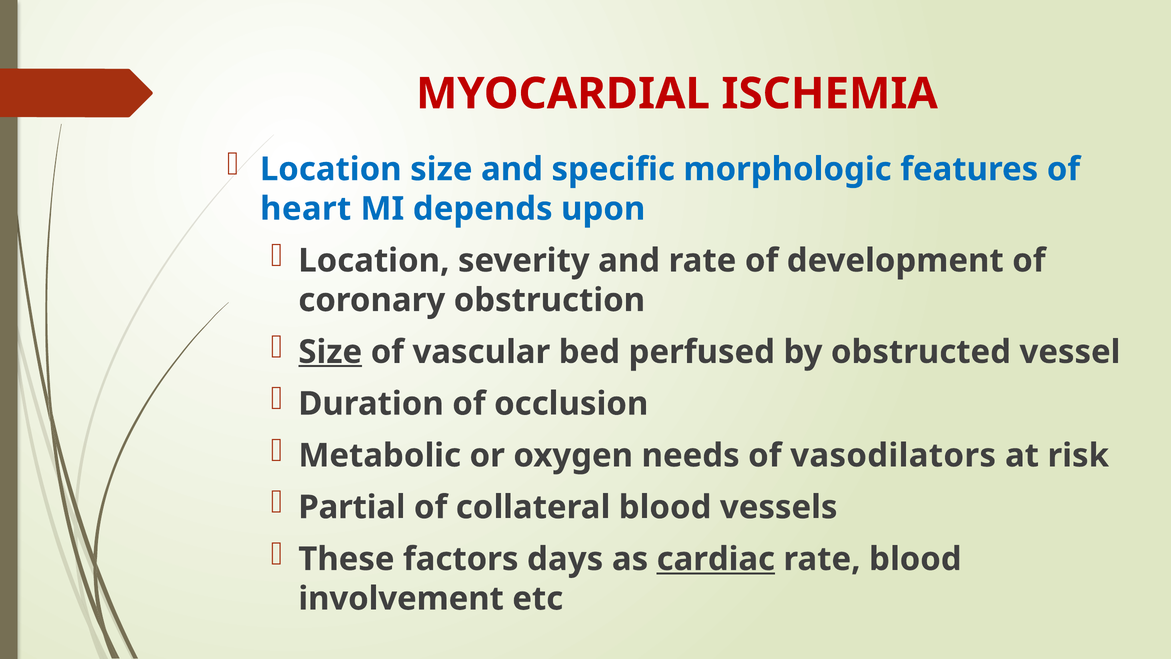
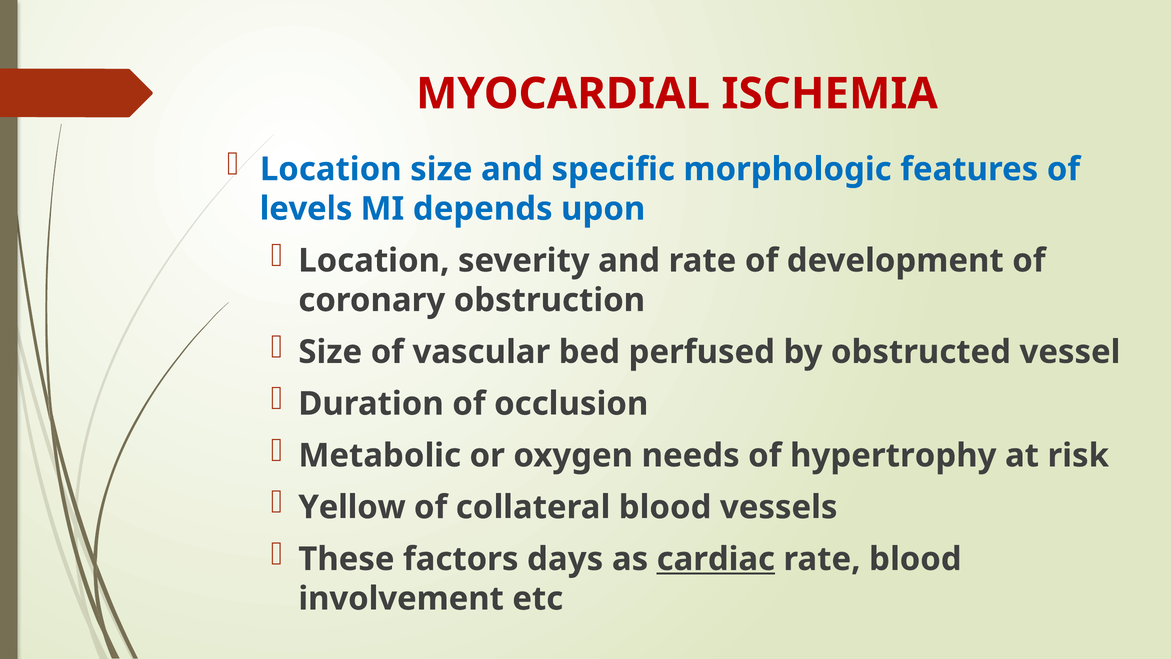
heart: heart -> levels (306, 209)
Size underline: present -> none (330, 352)
vasodilators: vasodilators -> hypertrophy (893, 455)
Partial: Partial -> Yellow (352, 507)
